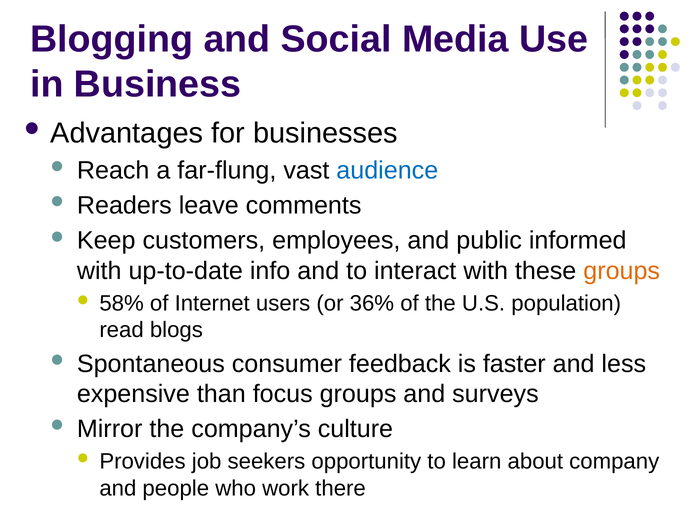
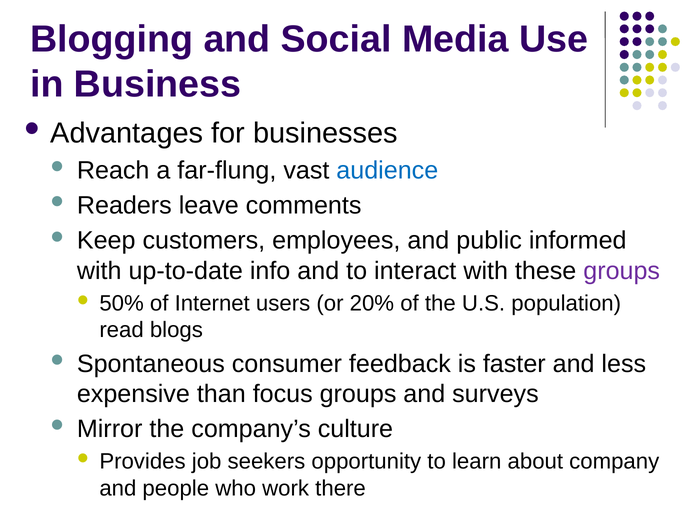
groups colour: orange -> purple (622, 270)
58%: 58% -> 50% (122, 303)
36%: 36% -> 20% (372, 303)
